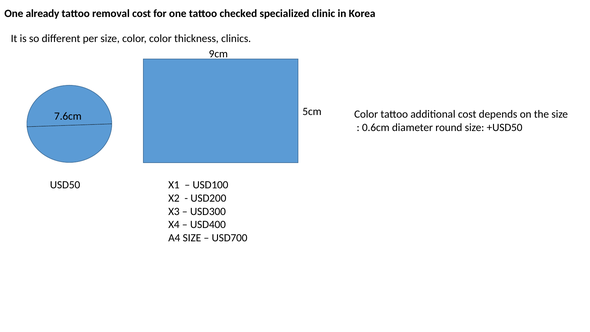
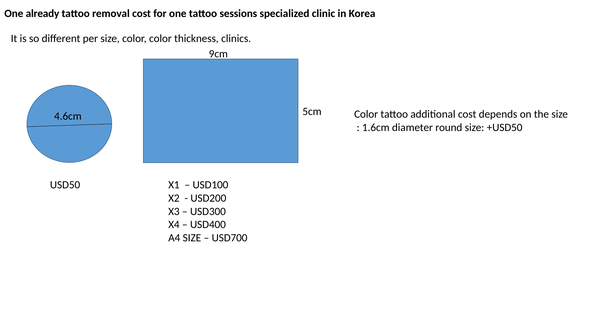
checked: checked -> sessions (238, 14)
7.6cm: 7.6cm -> 4.6cm (68, 116)
0.6cm: 0.6cm -> 1.6cm (376, 127)
